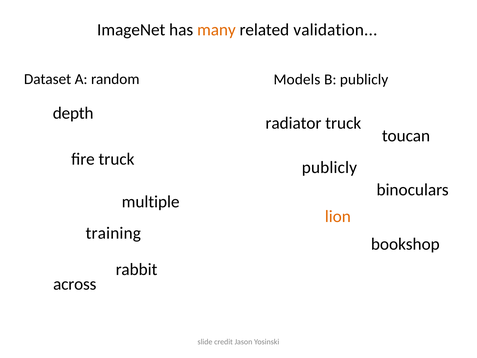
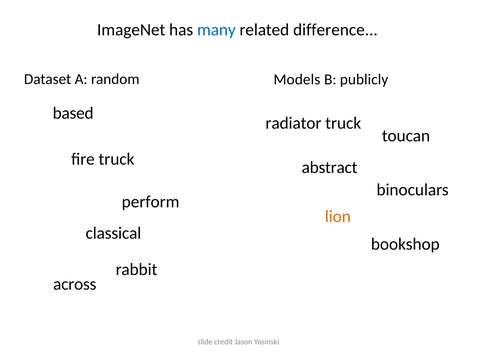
many colour: orange -> blue (216, 30)
validation: validation -> difference (335, 30)
depth: depth -> based (73, 113)
publicly: publicly -> abstract (330, 167)
multiple: multiple -> perform (151, 202)
training: training -> classical (113, 233)
